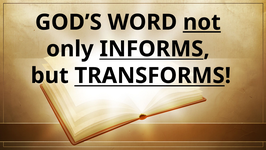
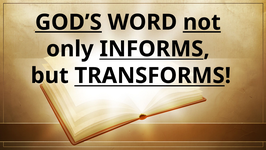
GOD’S underline: none -> present (68, 22)
